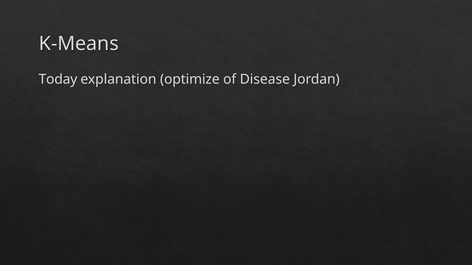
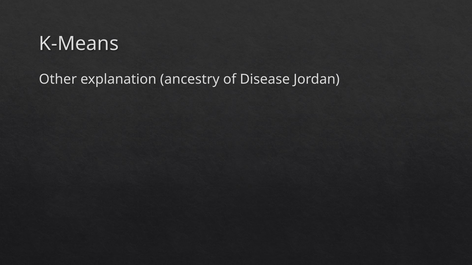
Today: Today -> Other (58, 79)
optimize: optimize -> ancestry (190, 79)
